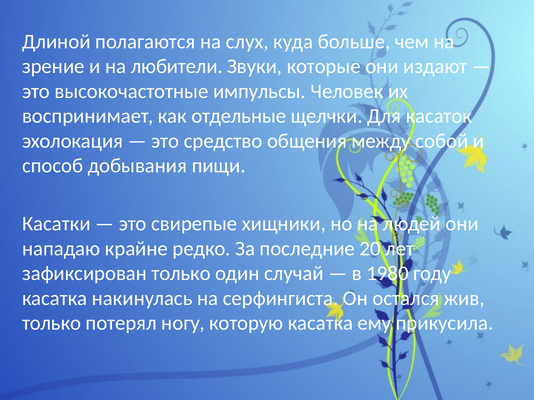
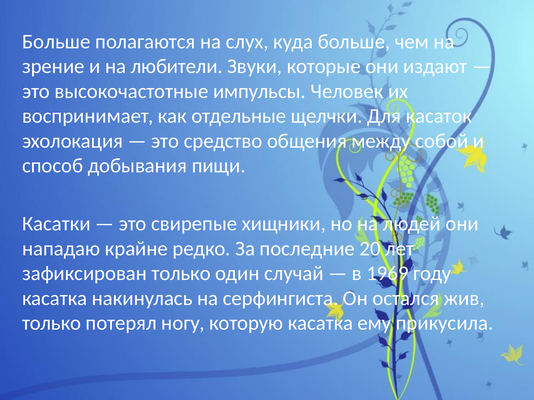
Длиной: Длиной -> Больше (56, 42)
1980: 1980 -> 1969 (387, 274)
